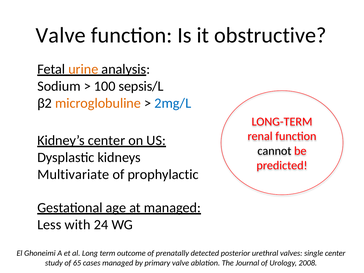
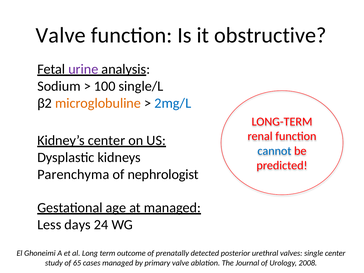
urine colour: orange -> purple (83, 69)
sepsis/L: sepsis/L -> single/L (141, 86)
cannot colour: black -> blue (274, 151)
Multivariate: Multivariate -> Parenchyma (73, 174)
prophylactic: prophylactic -> nephrologist (163, 174)
with: with -> days (78, 225)
